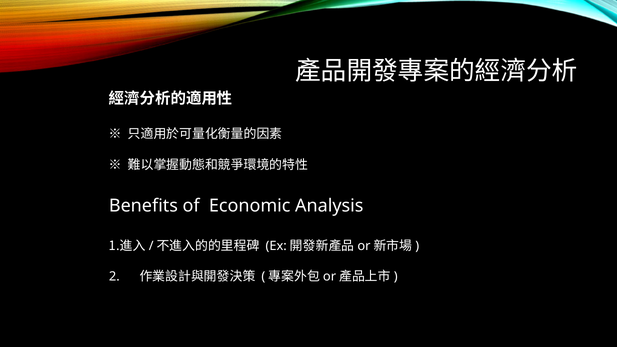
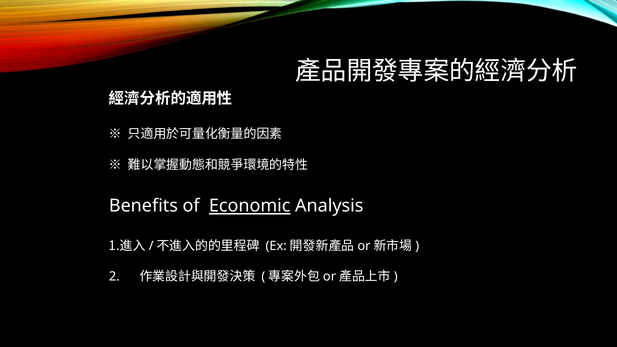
Economic underline: none -> present (250, 206)
